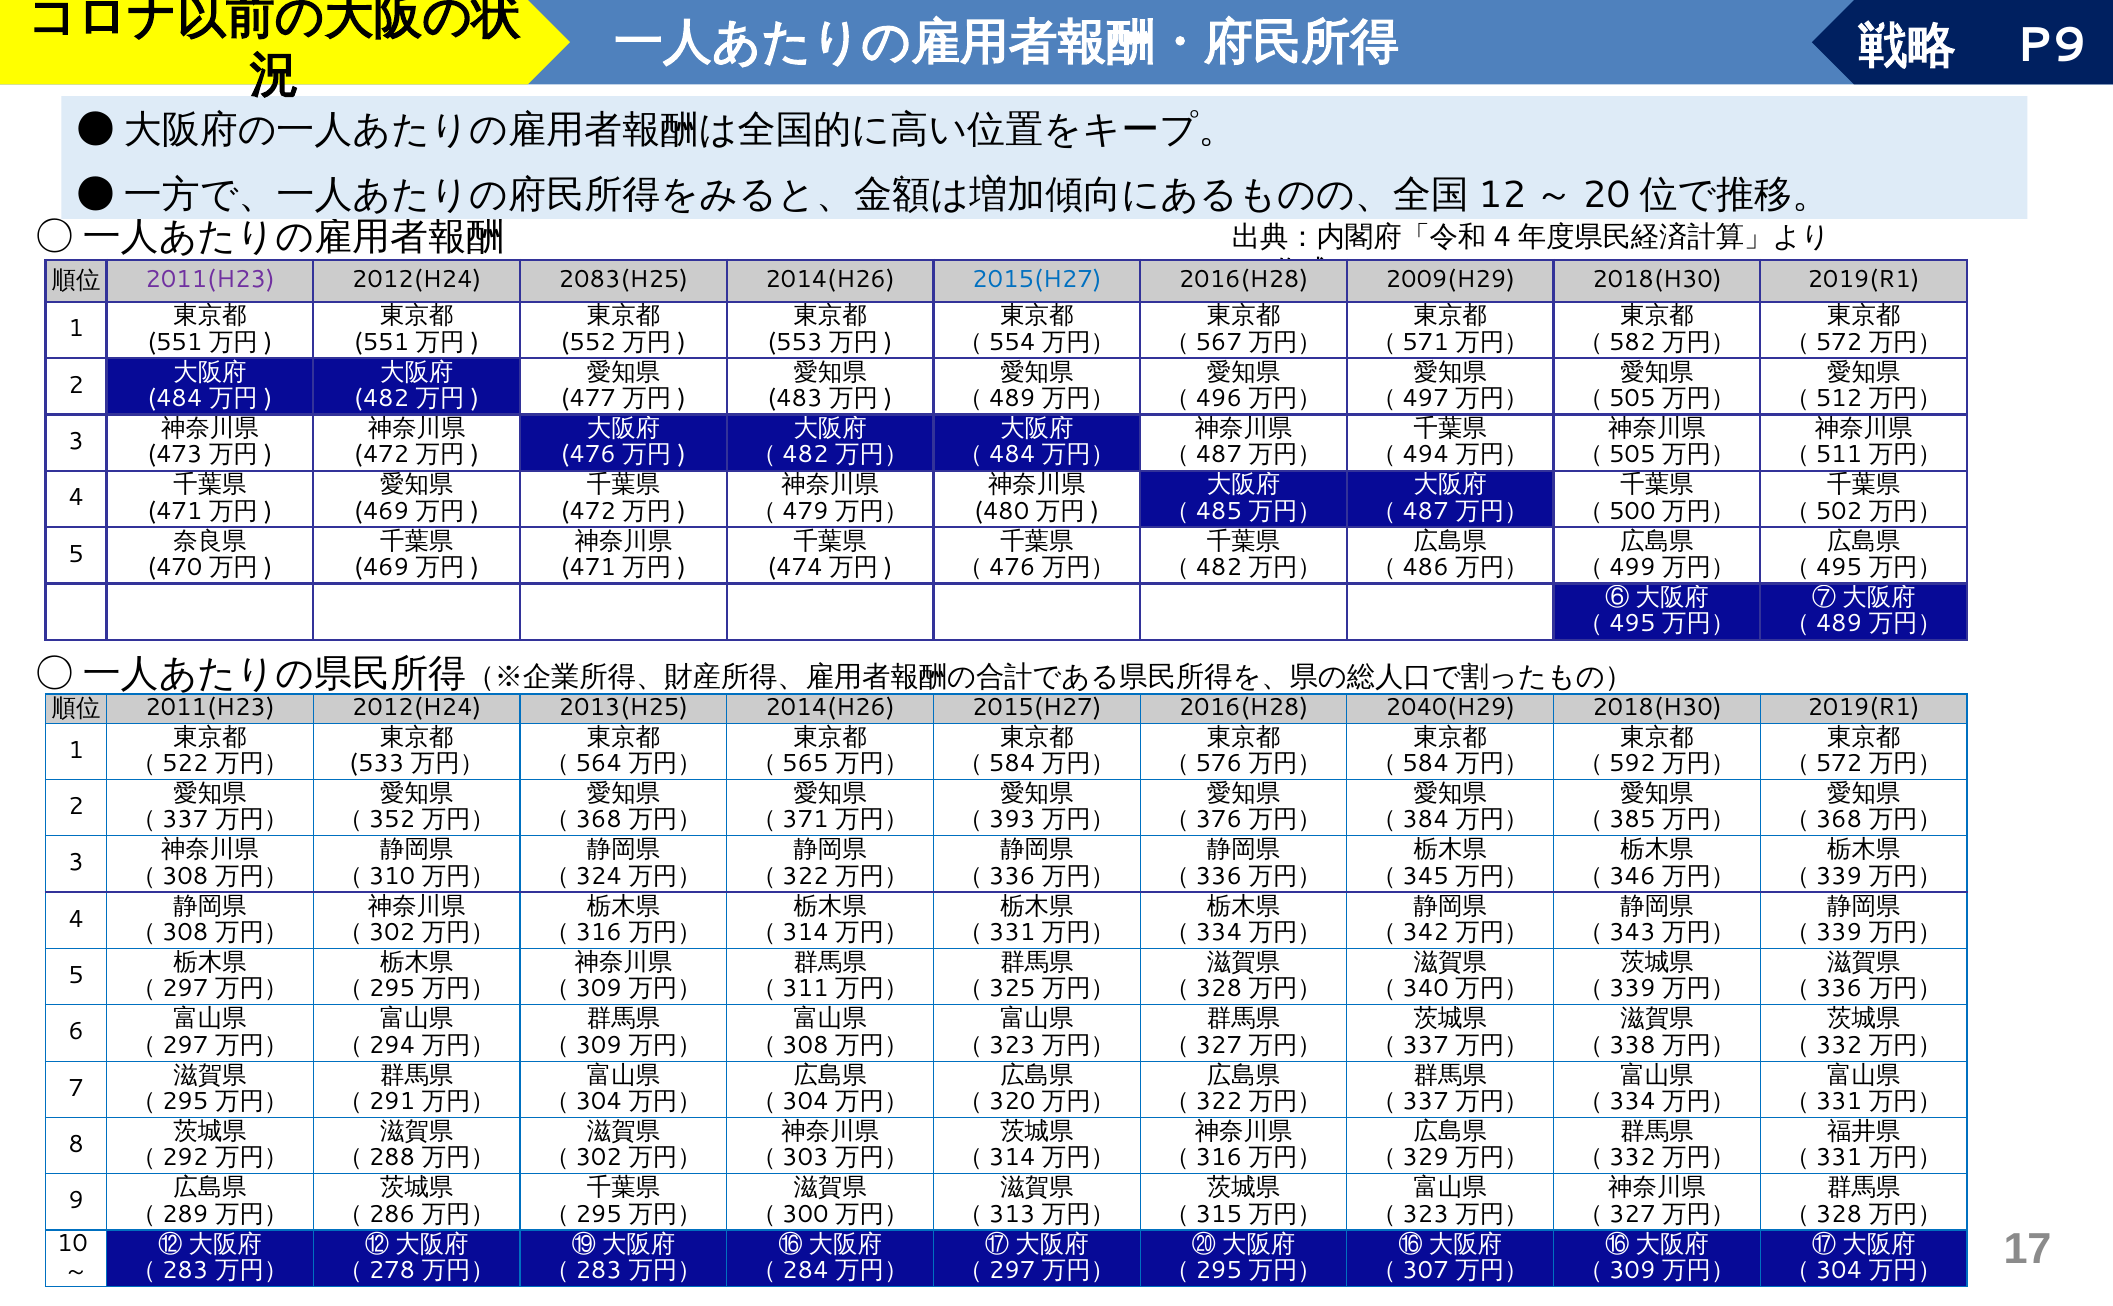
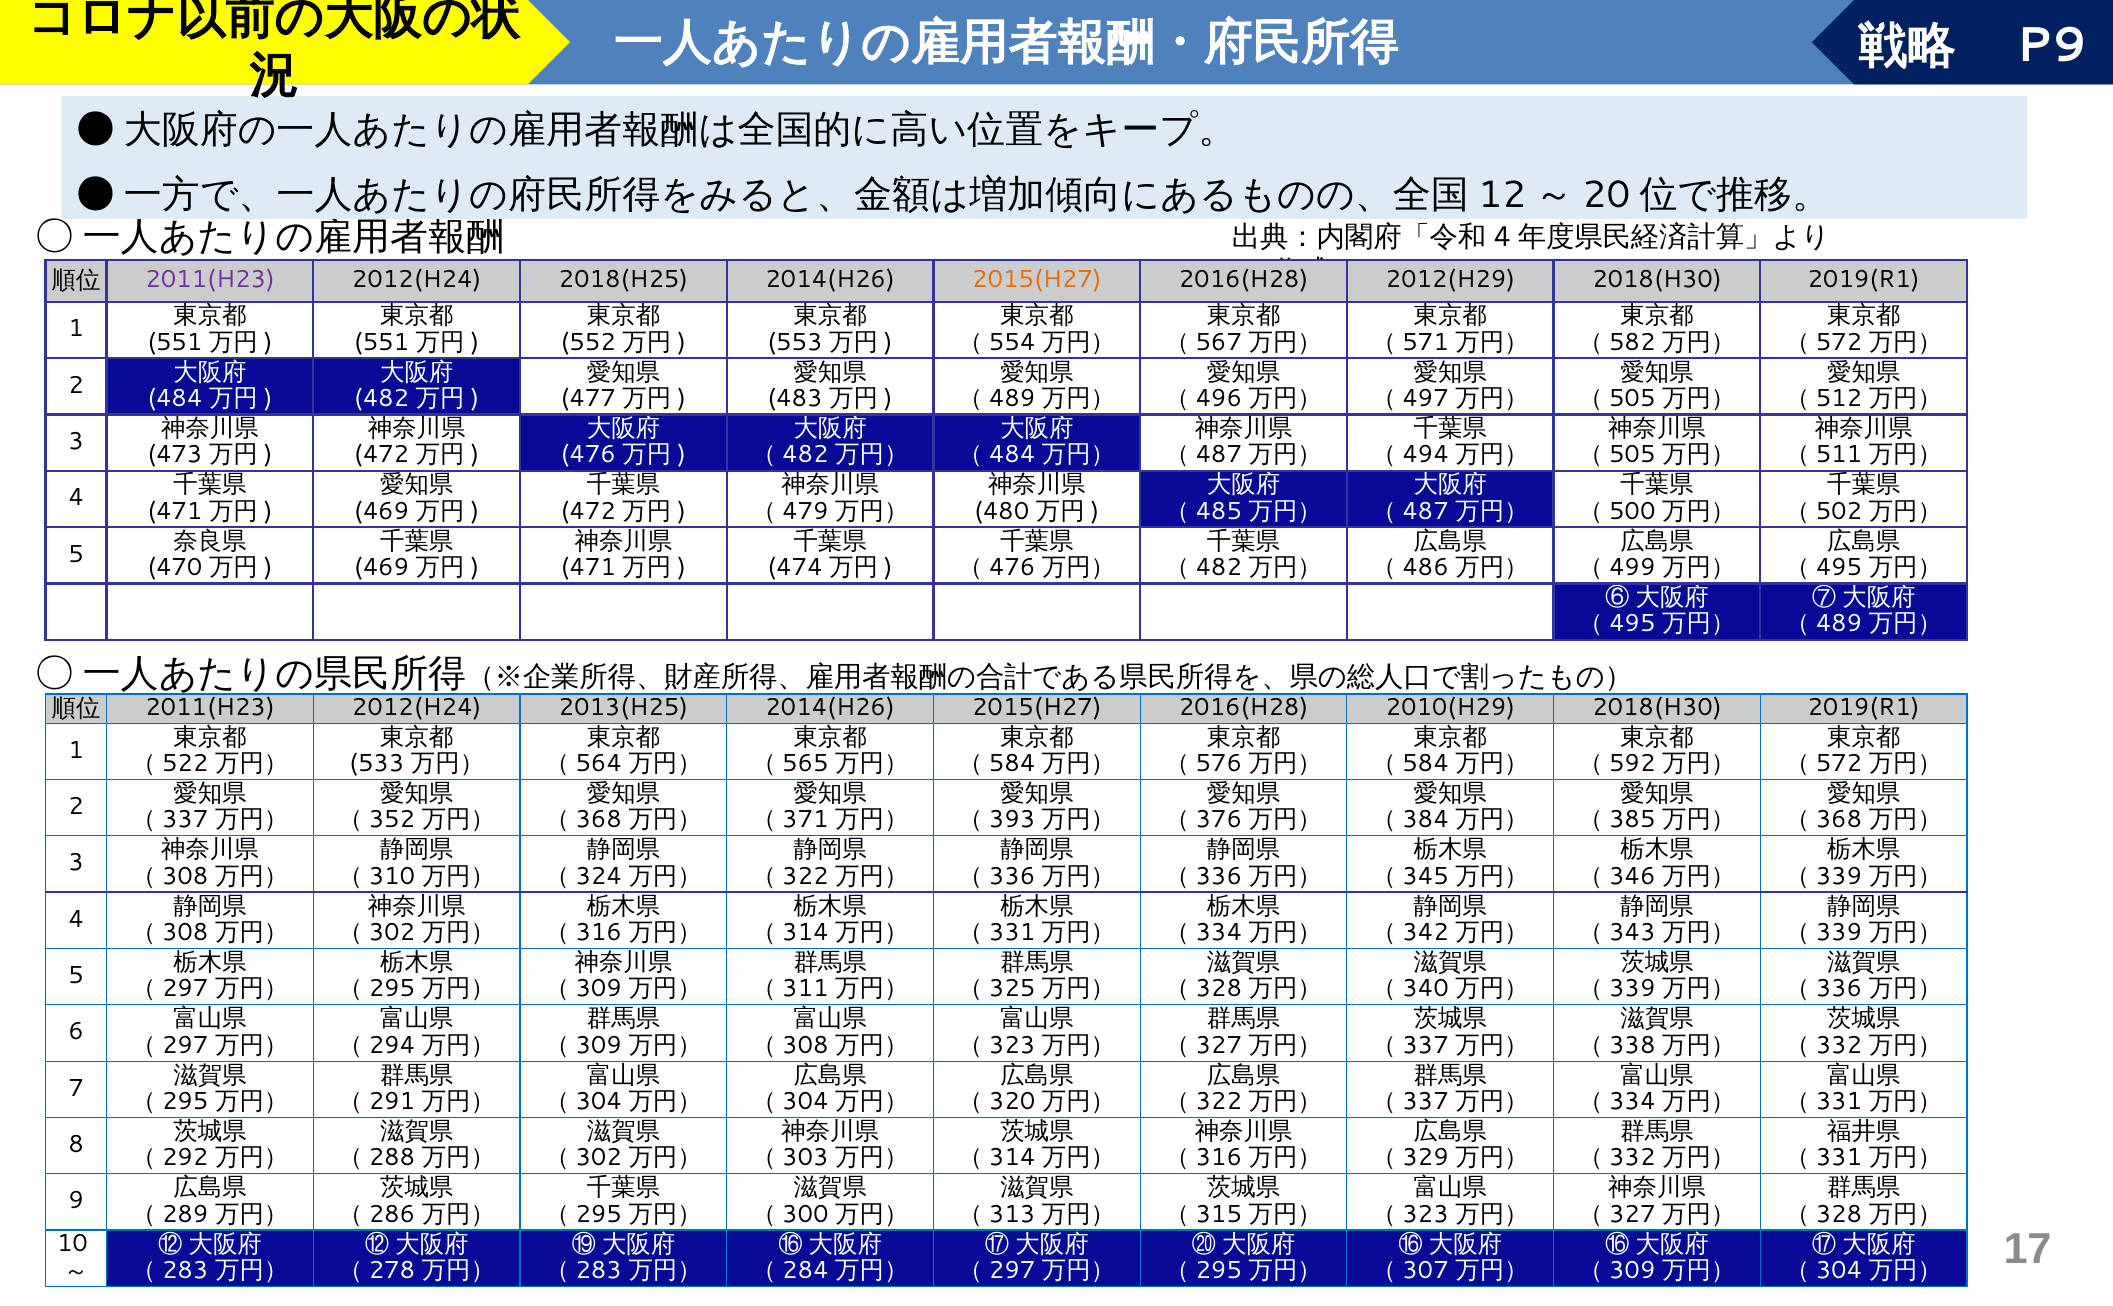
2083(H25: 2083(H25 -> 2018(H25 (624, 279)
2015(H27 colour: blue -> orange (1037, 279)
2009(H29: 2009(H29 -> 2012(H29 (1450, 279)
2040(H29: 2040(H29 -> 2010(H29 (1450, 707)
